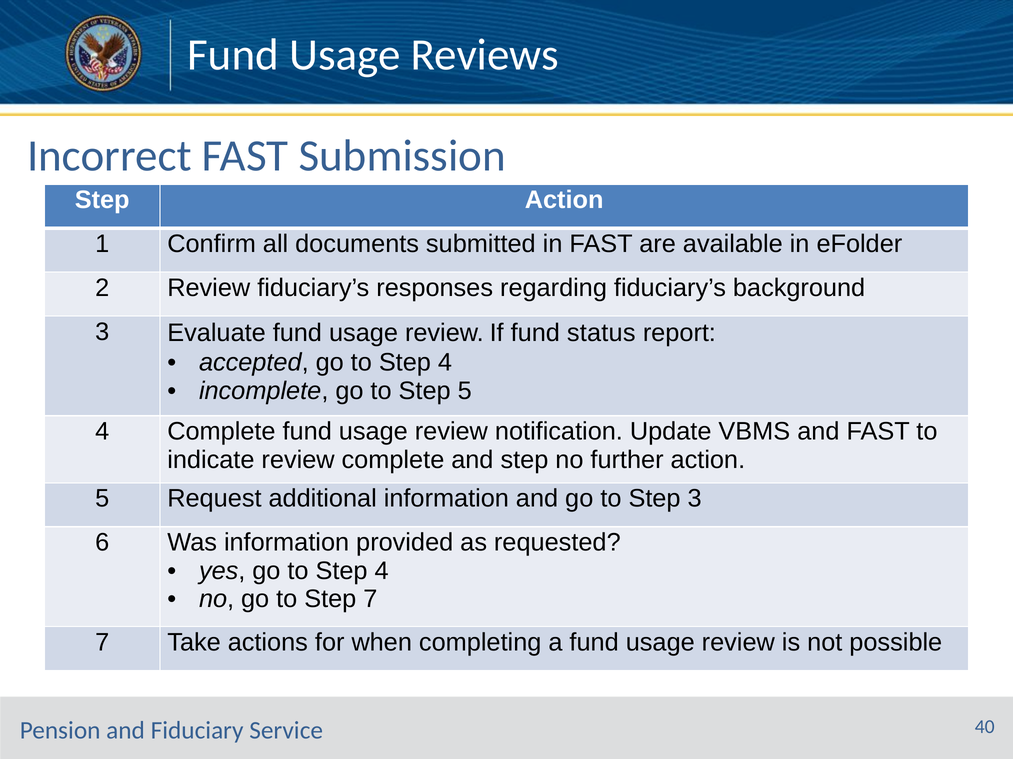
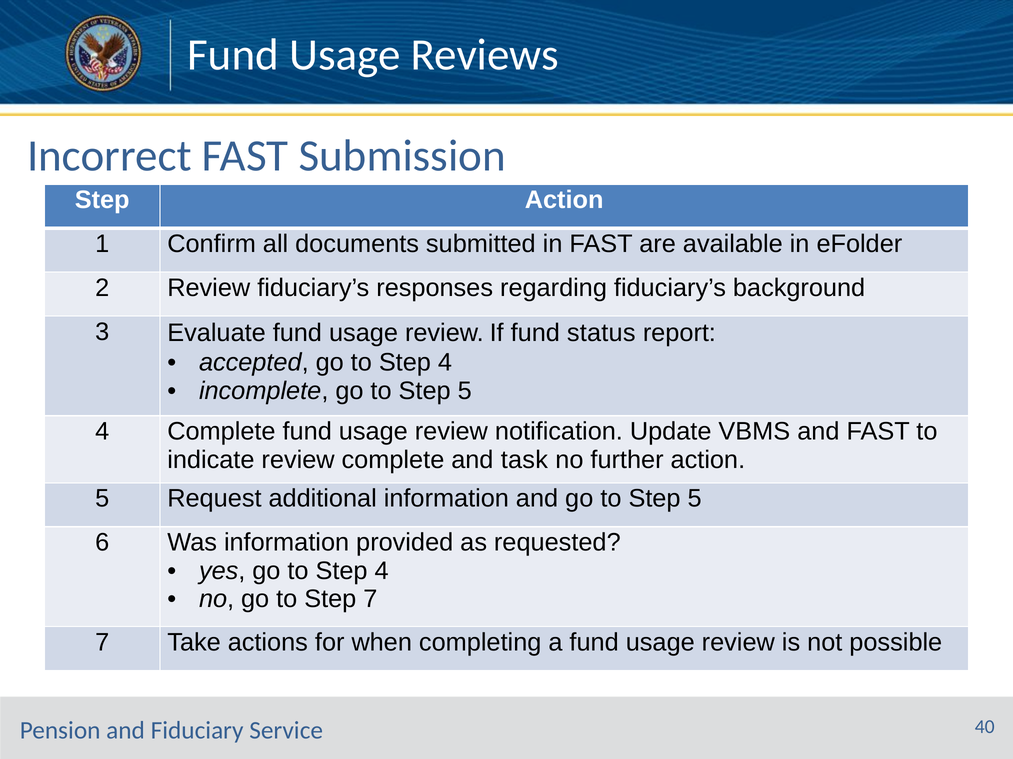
and step: step -> task (524, 460)
3: 3 -> 5 (695, 499)
